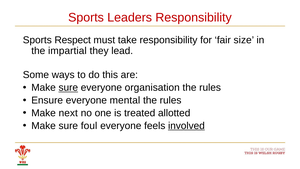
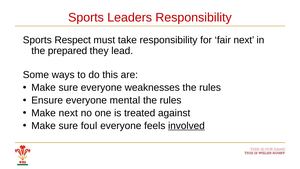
fair size: size -> next (244, 40)
impartial: impartial -> prepared (67, 51)
sure underline: present -> none (68, 88)
organisation: organisation -> weaknesses (152, 88)
allotted: allotted -> against (174, 113)
